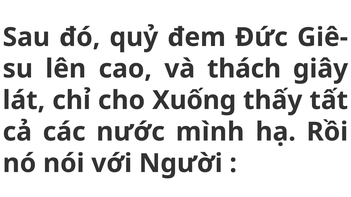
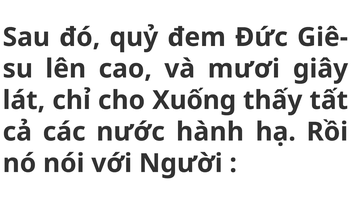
thách: thách -> mươi (244, 69)
mình: mình -> hành (210, 132)
